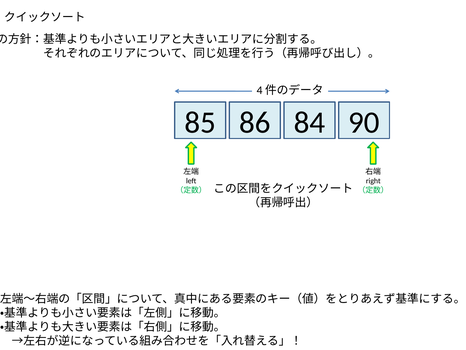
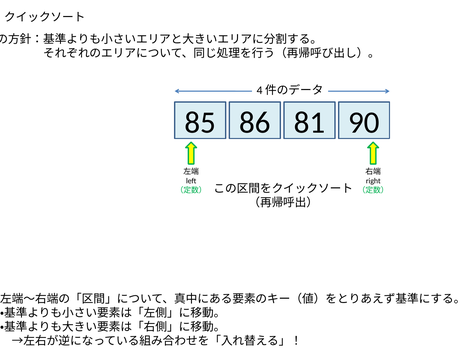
84: 84 -> 81 (309, 122)
